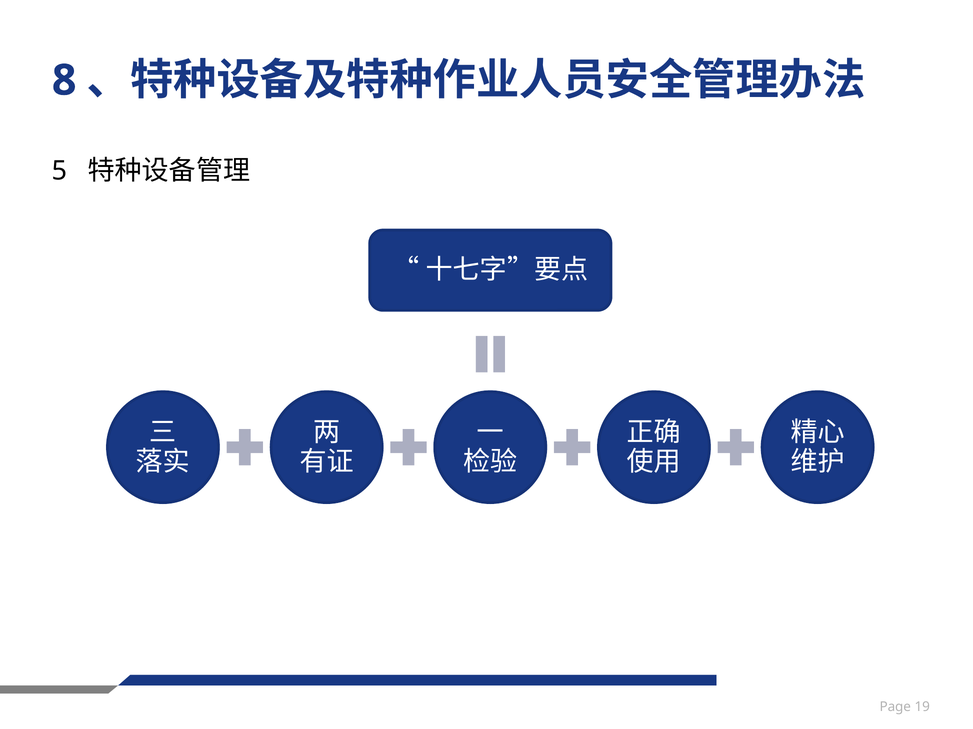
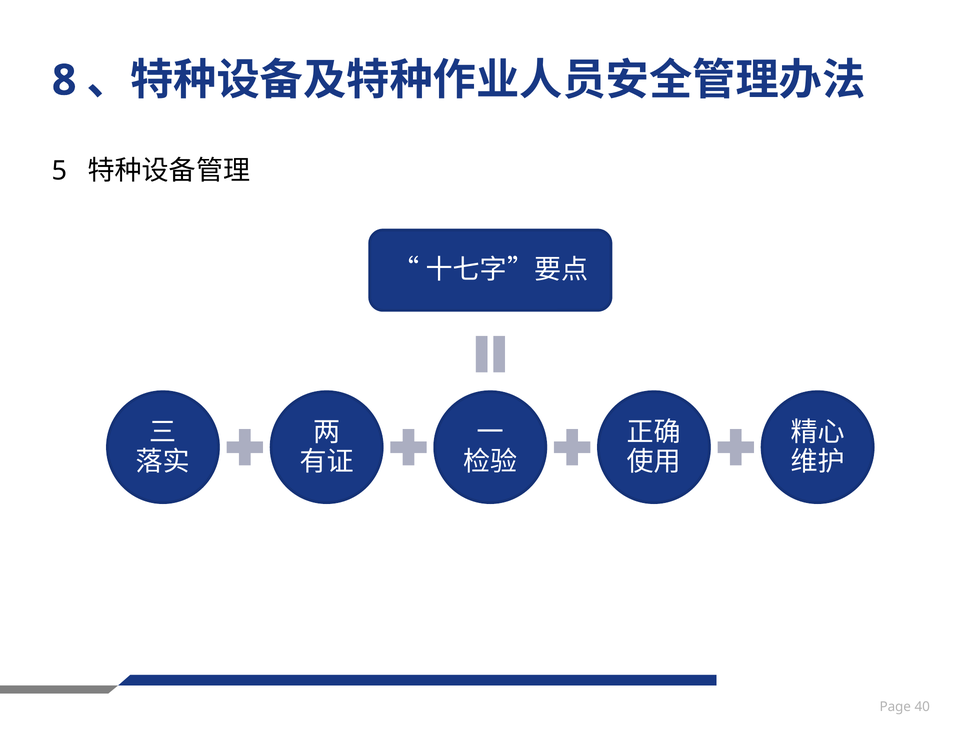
19: 19 -> 40 (922, 707)
